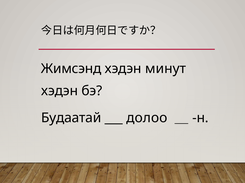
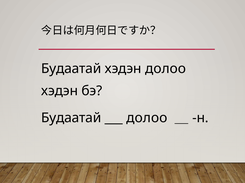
Жимсэнд: Жимсэнд -> Будаатай (71, 69)
хэдэн минут: минут -> долоо (166, 69)
